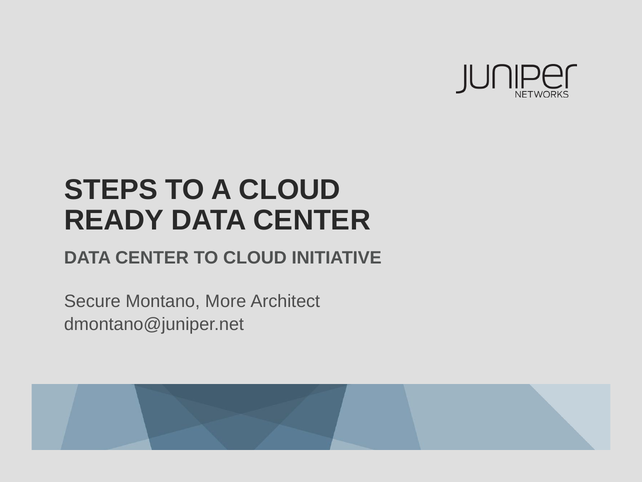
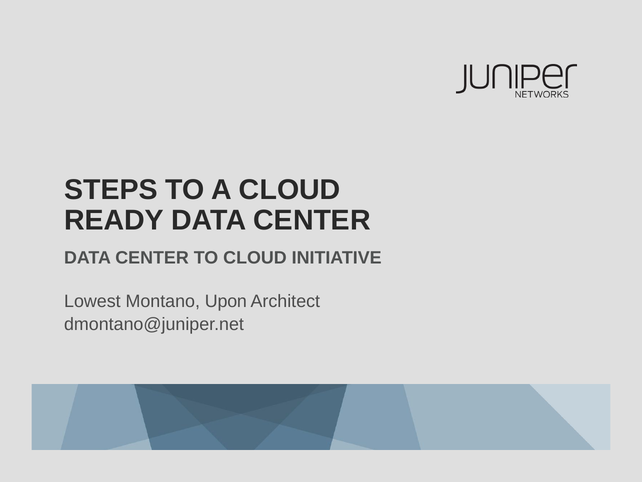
Secure: Secure -> Lowest (92, 301)
More: More -> Upon (226, 301)
